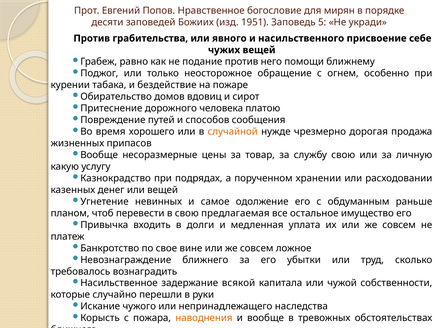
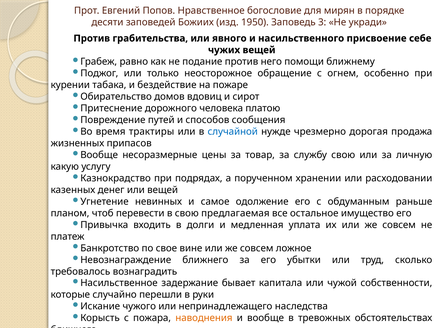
1951: 1951 -> 1950 (255, 22)
5: 5 -> 3 (322, 22)
хорошего: хорошего -> трактиры (152, 131)
случайной colour: orange -> blue (233, 131)
всякой: всякой -> бывает (239, 283)
